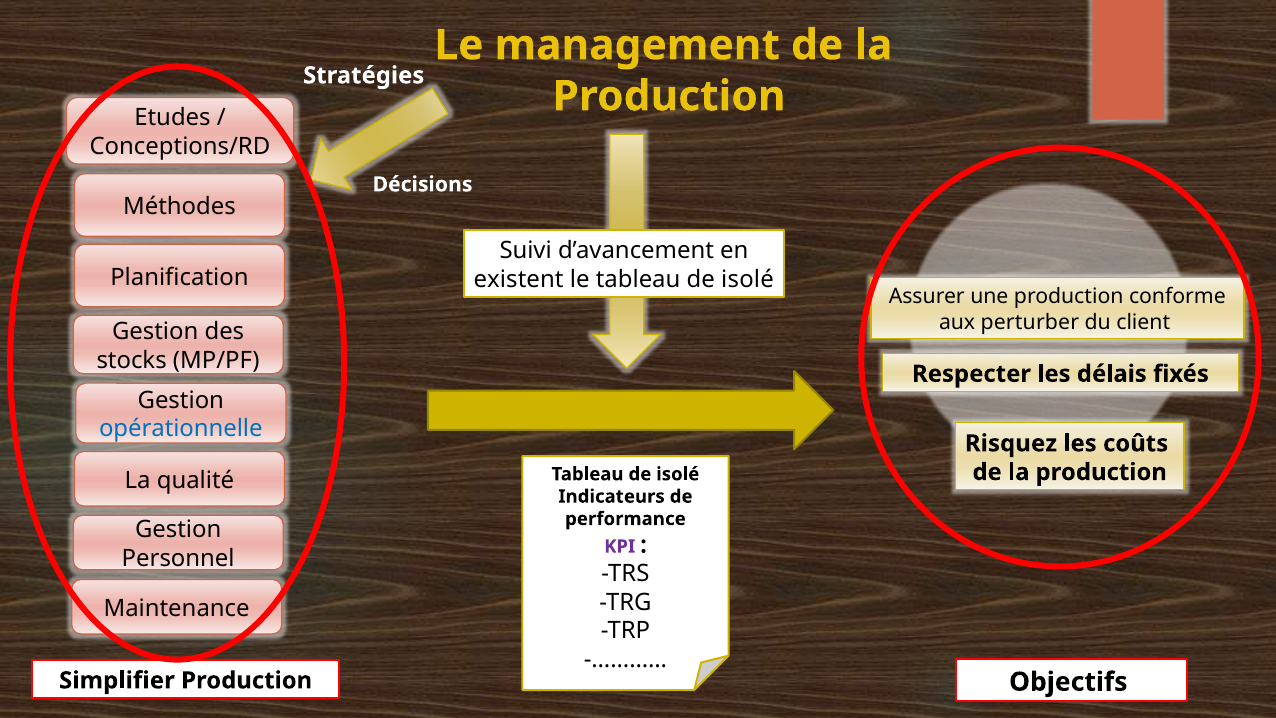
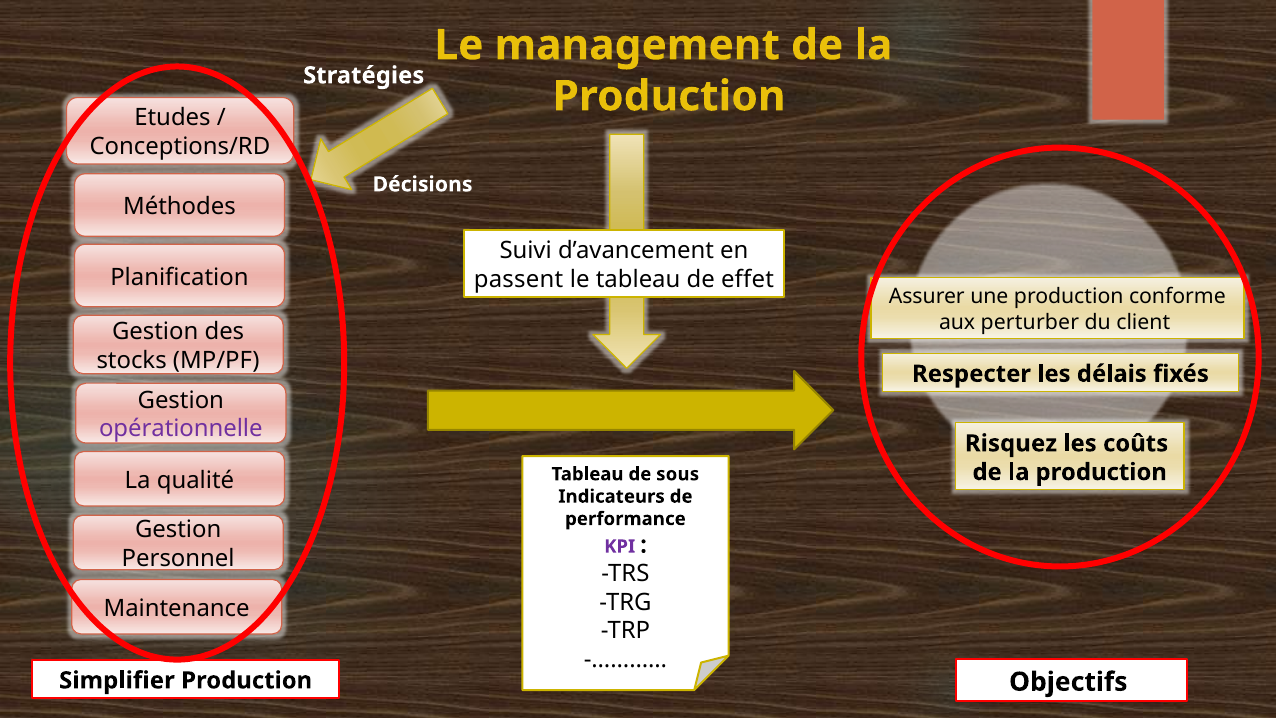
existent: existent -> passent (519, 279)
le tableau de isolé: isolé -> effet (748, 279)
opérationnelle colour: blue -> purple (181, 429)
isolé: isolé -> sous (678, 474)
